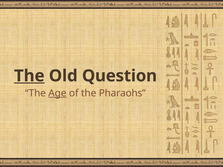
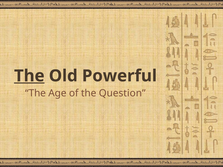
Question: Question -> Powerful (119, 76)
Age underline: present -> none (57, 93)
Pharaohs: Pharaohs -> Question (122, 93)
